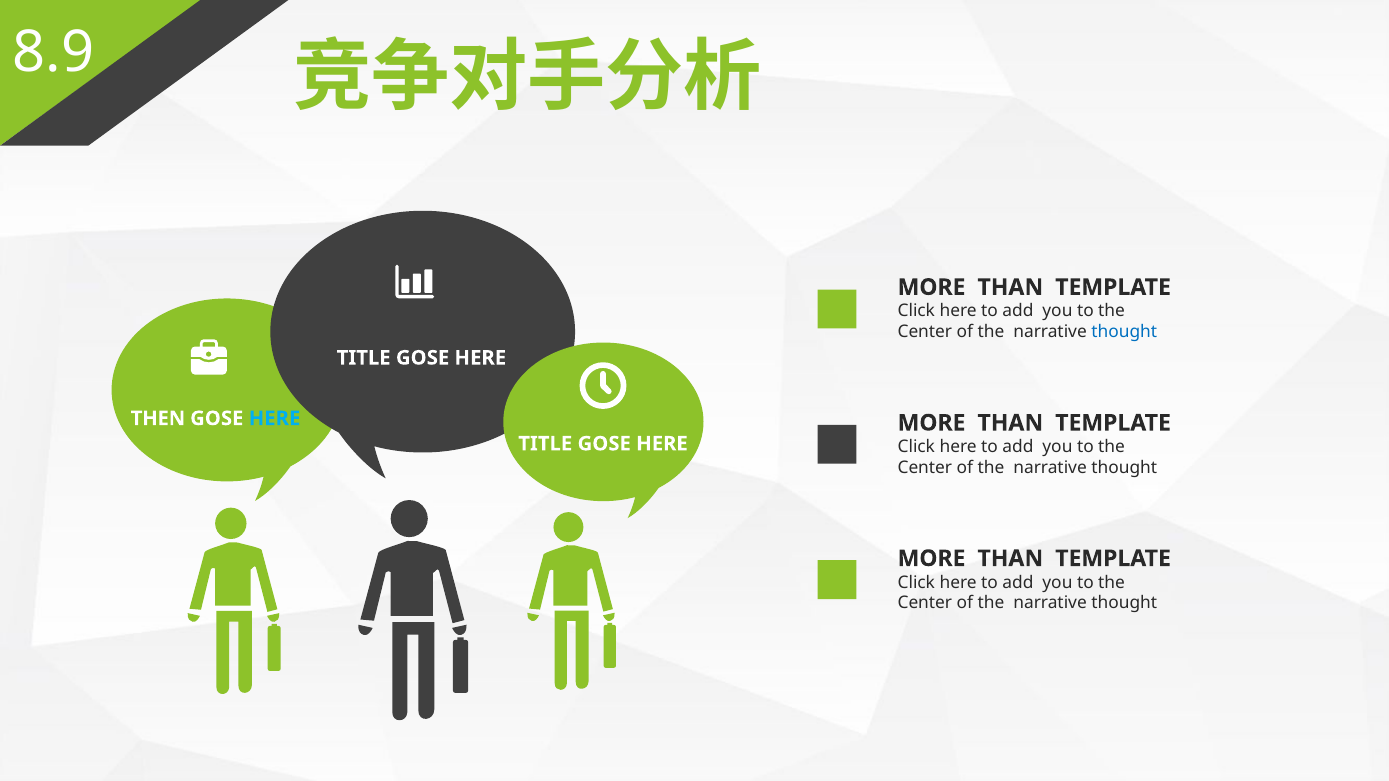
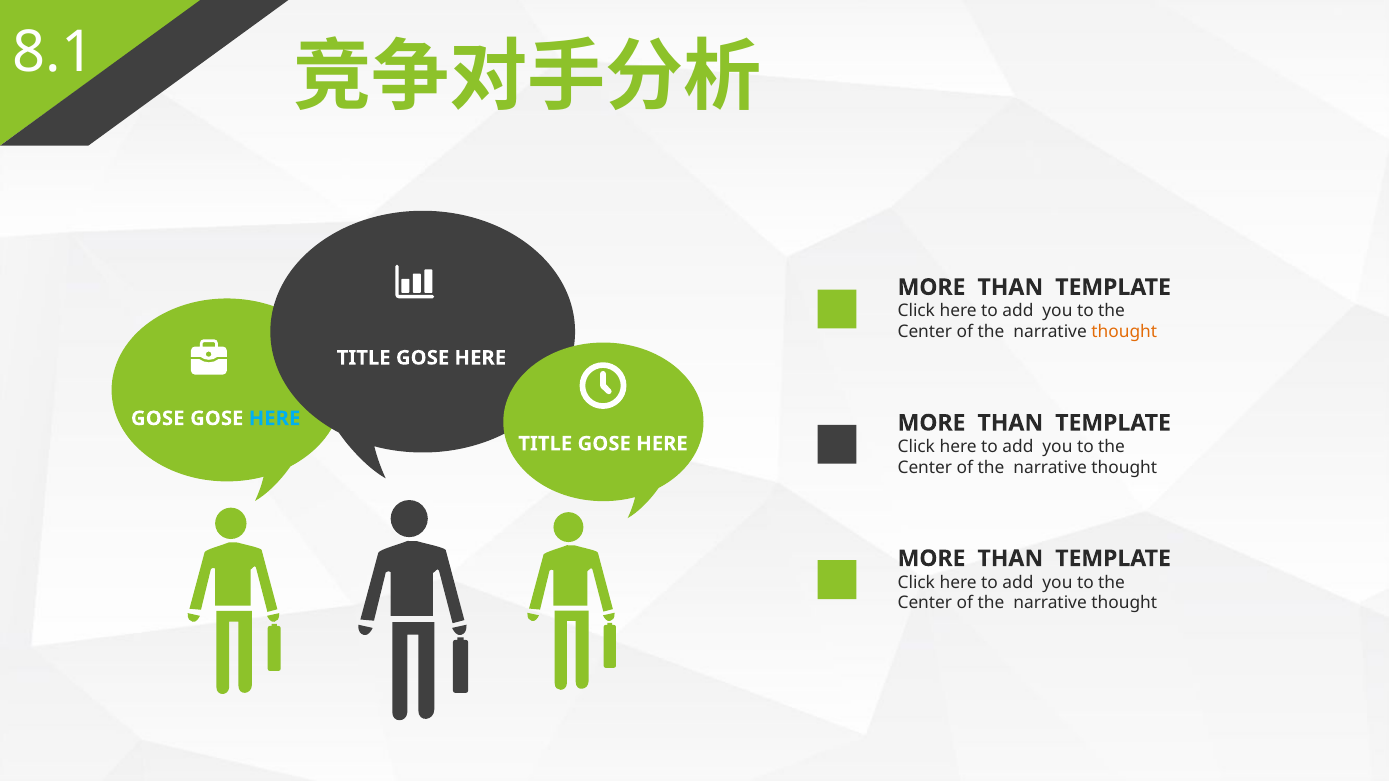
8.9: 8.9 -> 8.1 (54, 53)
thought colour: blue -> orange (1124, 332)
THEN: THEN -> GOSE (158, 419)
